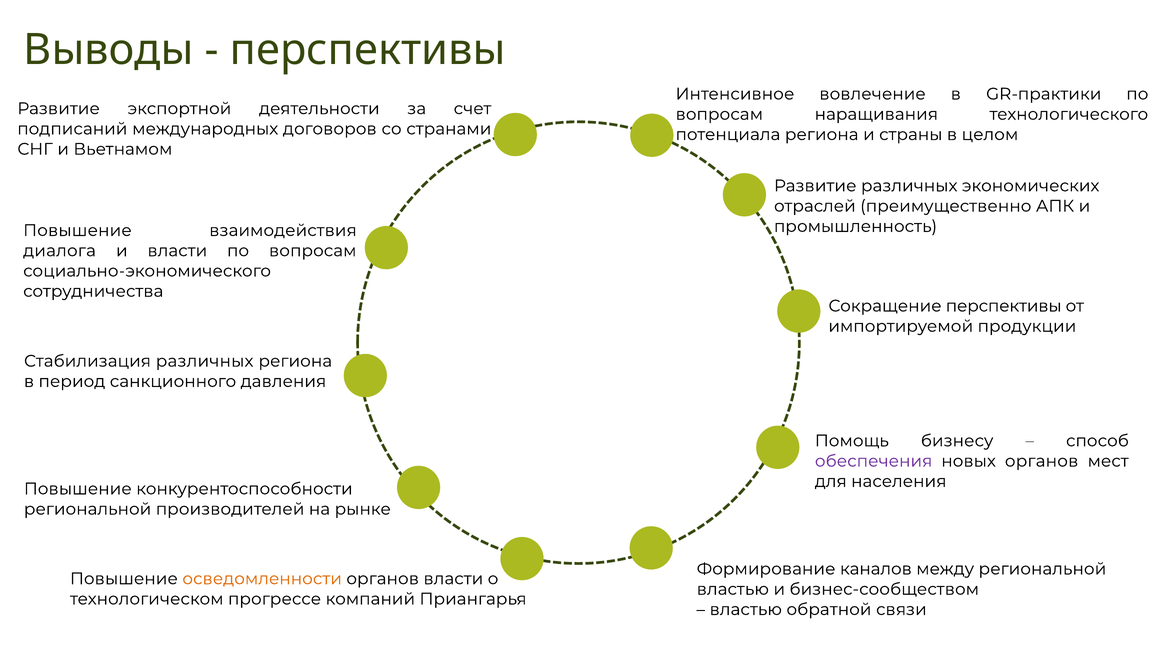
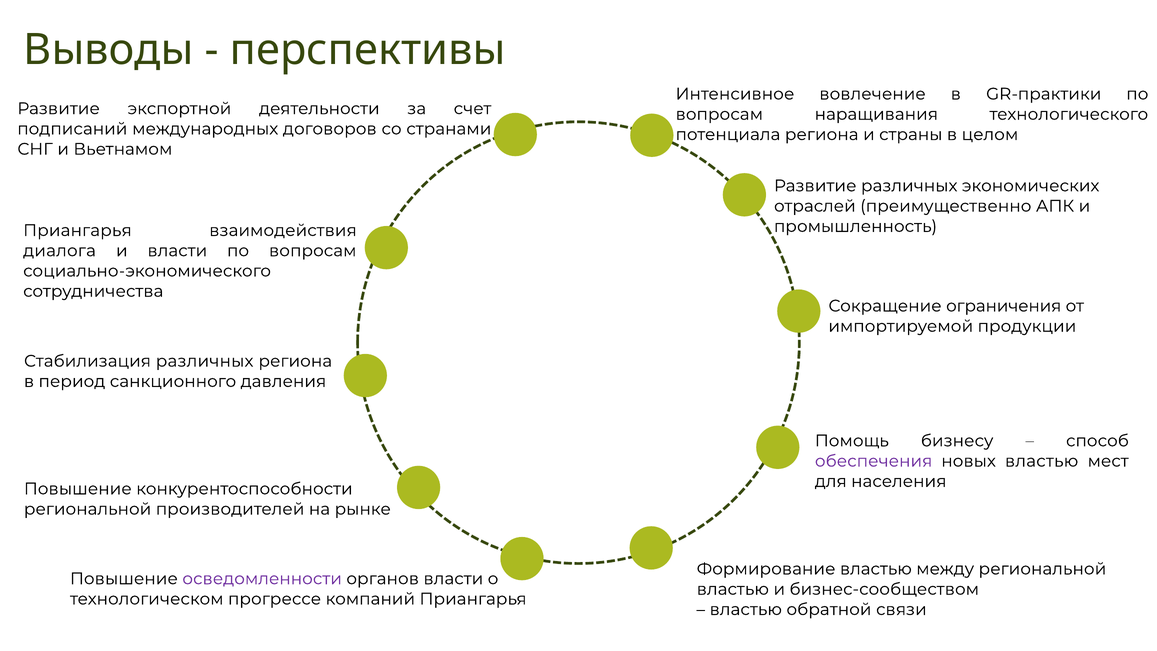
Повышение: Повышение -> Приангарья (77, 230)
Сокращение перспективы: перспективы -> ограничения (1004, 306)
новых органов: органов -> властью (1042, 461)
Формирование каналов: каналов -> властью (876, 569)
осведомленности colour: orange -> purple (262, 579)
